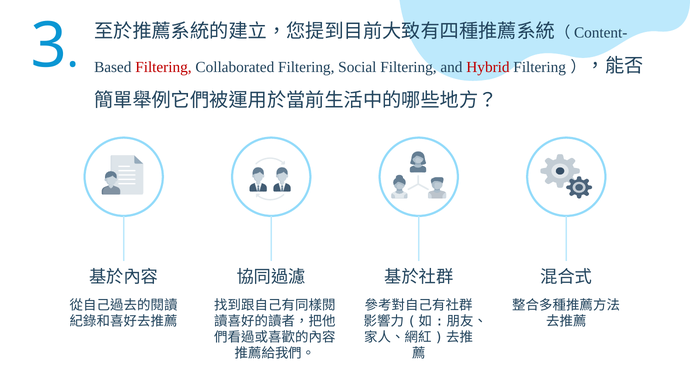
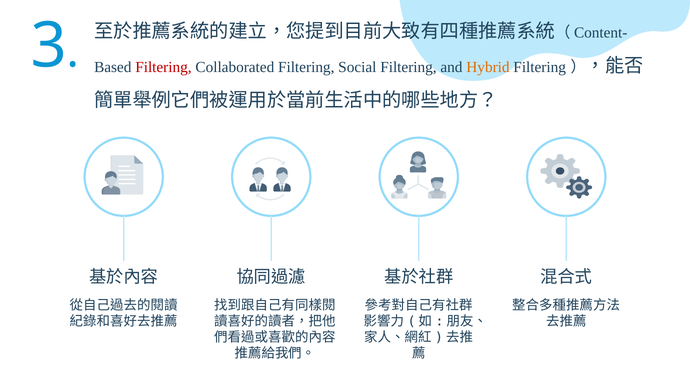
Hybrid colour: red -> orange (488, 67)
